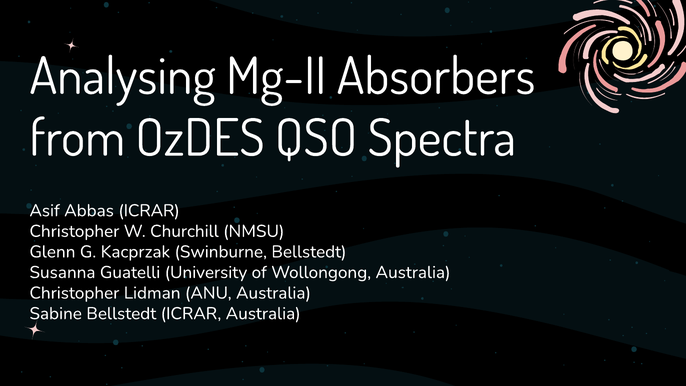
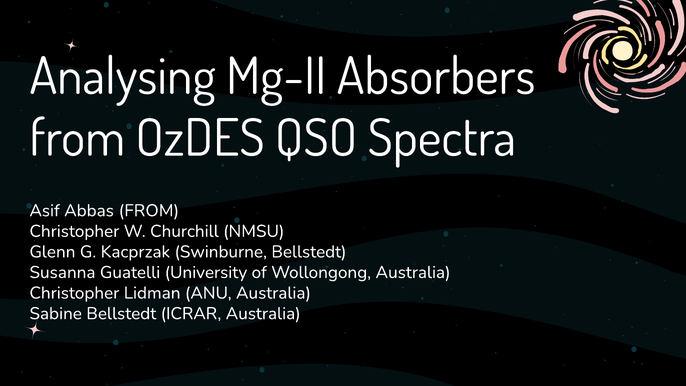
Abbas ICRAR: ICRAR -> FROM (149, 211)
